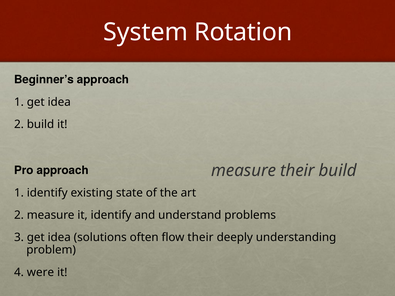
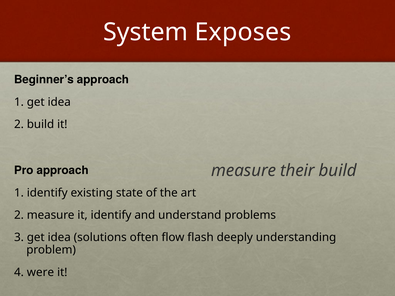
Rotation: Rotation -> Exposes (243, 32)
flow their: their -> flash (201, 238)
